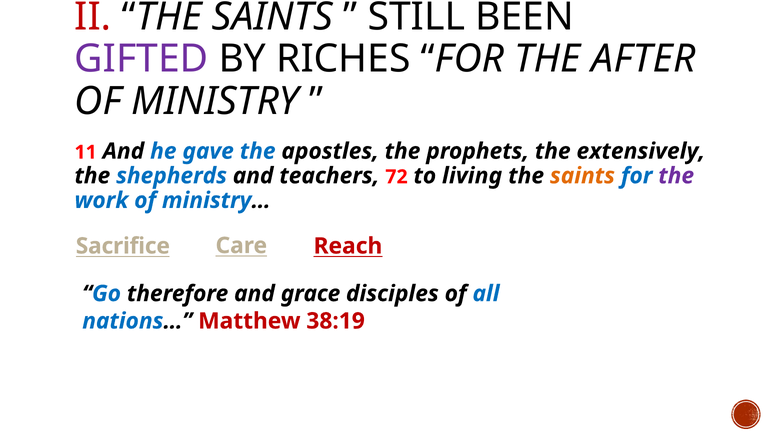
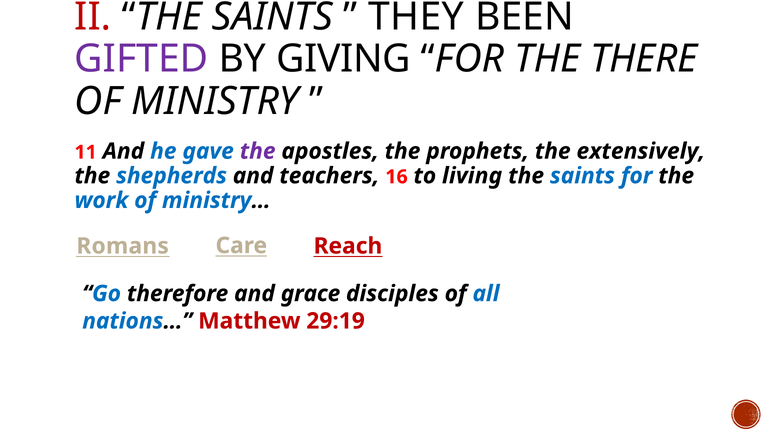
STILL: STILL -> THEY (416, 17)
RICHES: RICHES -> GIVING (344, 59)
AFTER: AFTER -> THERE (644, 59)
the colour: blue -> purple (258, 151)
72: 72 -> 16 (397, 177)
saints colour: orange -> blue (582, 176)
the colour: purple -> black (676, 176)
Sacrifice: Sacrifice -> Romans (123, 246)
38:19: 38:19 -> 29:19 (336, 321)
